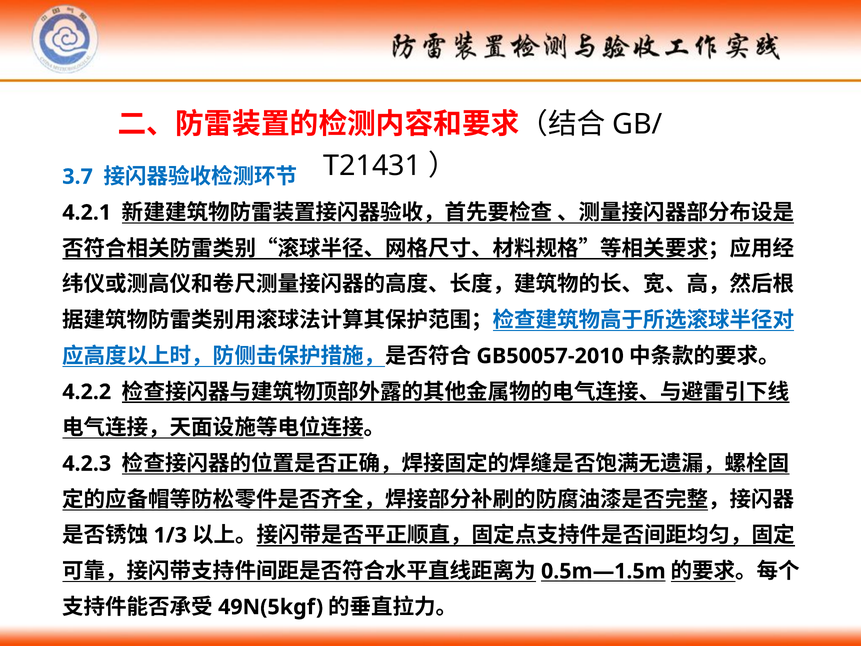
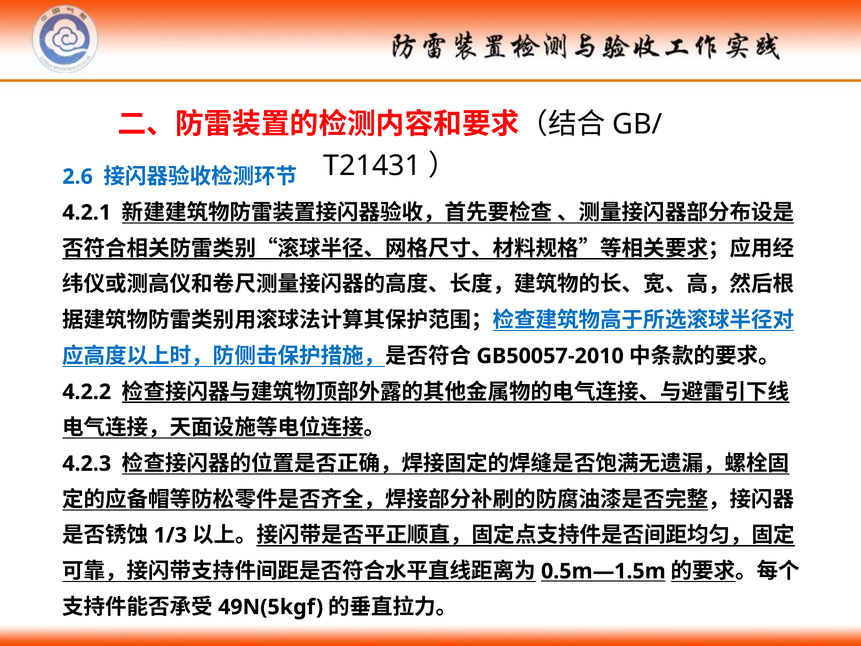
3.7: 3.7 -> 2.6 (78, 177)
